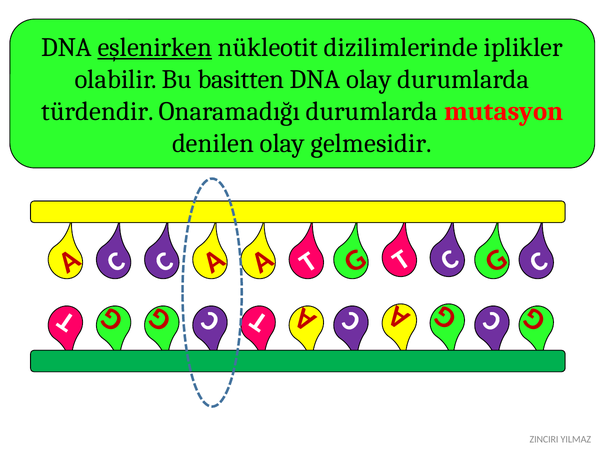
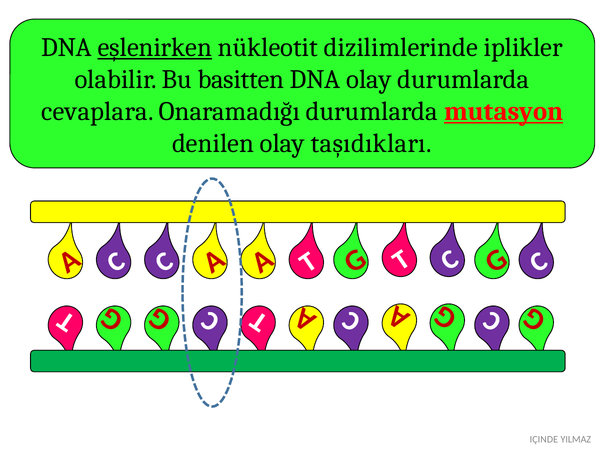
türdendir: türdendir -> cevaplara (97, 111)
mutasyon underline: none -> present (504, 111)
gelmesidir: gelmesidir -> taşıdıkları (371, 143)
ZINCIRI: ZINCIRI -> IÇINDE (544, 439)
